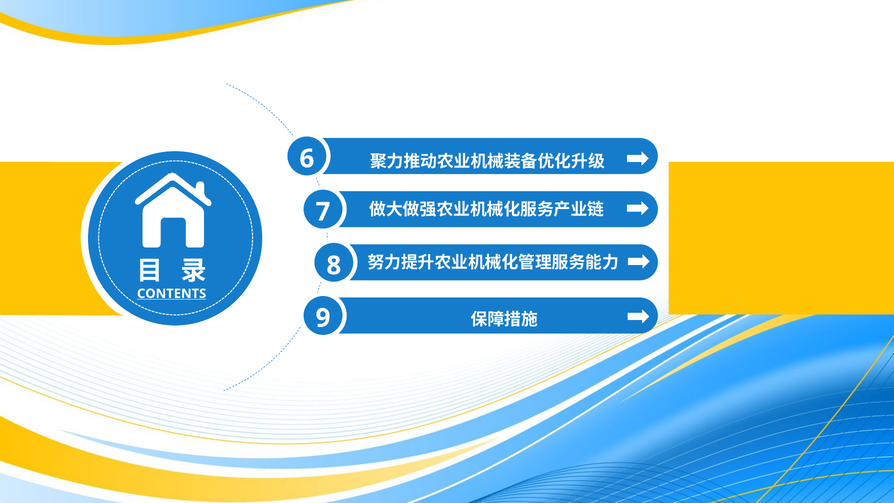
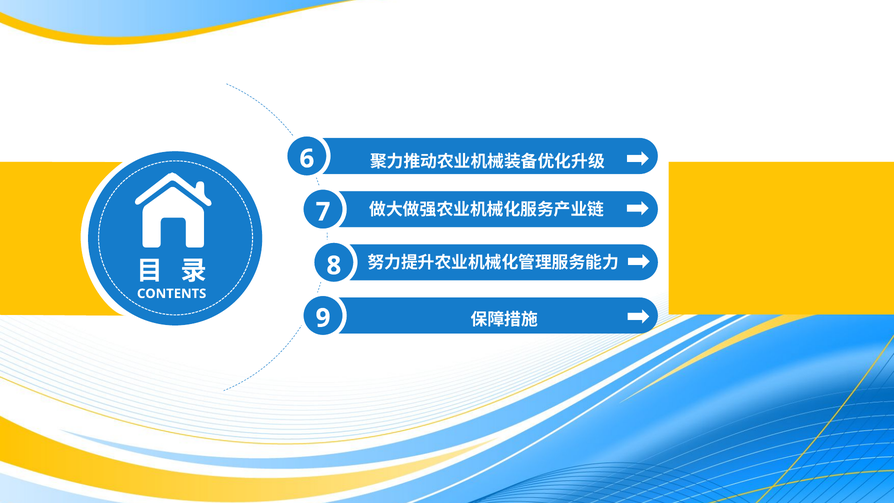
CONTENTS underline: present -> none (172, 294)
